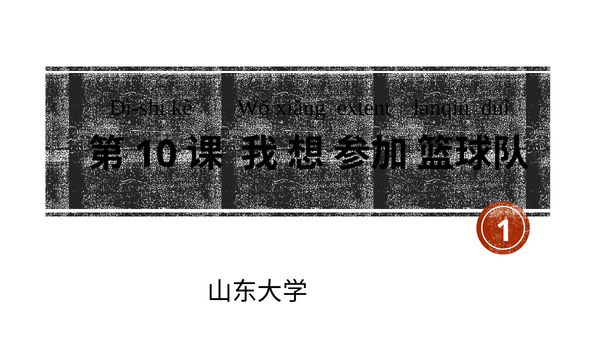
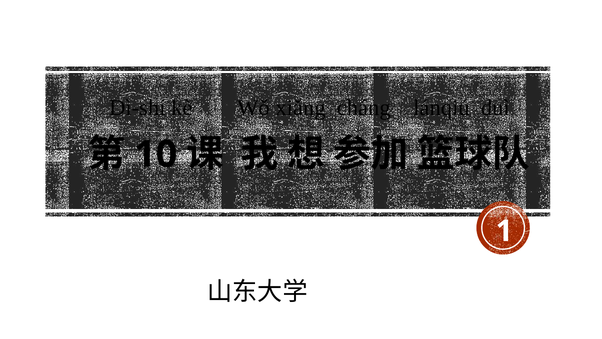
extent: extent -> cháng (364, 108)
